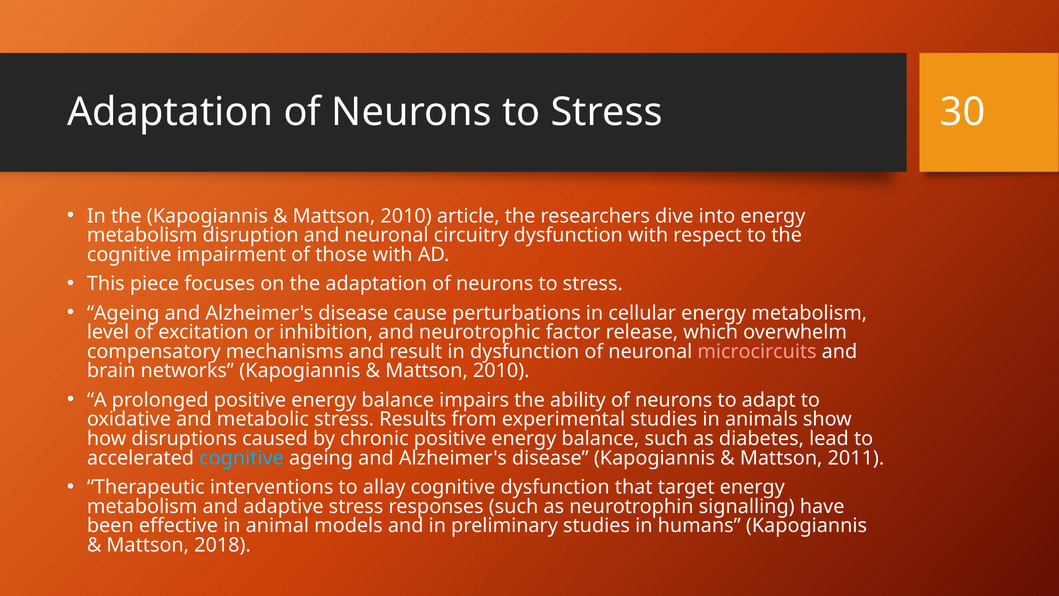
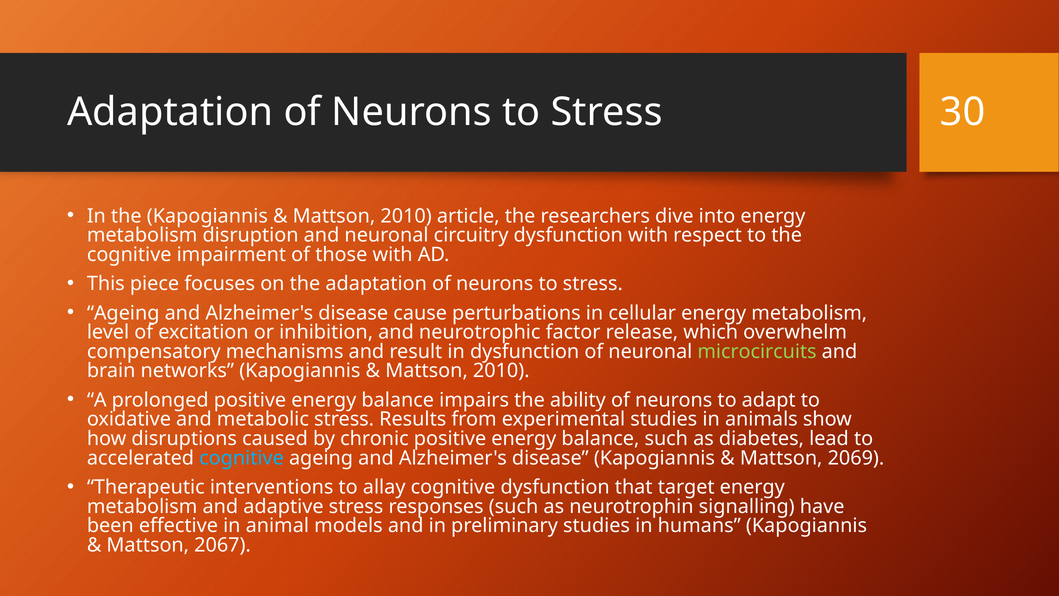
microcircuits colour: pink -> light green (757, 351)
2011: 2011 -> 2069 (856, 458)
2018: 2018 -> 2067 (223, 545)
